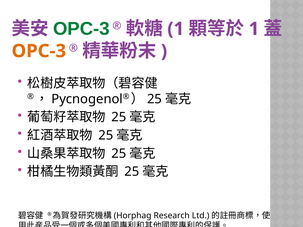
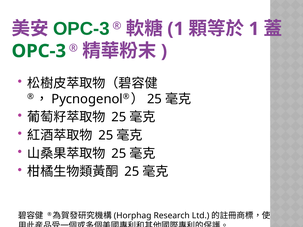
OPC-3 colour: orange -> green (39, 51)
